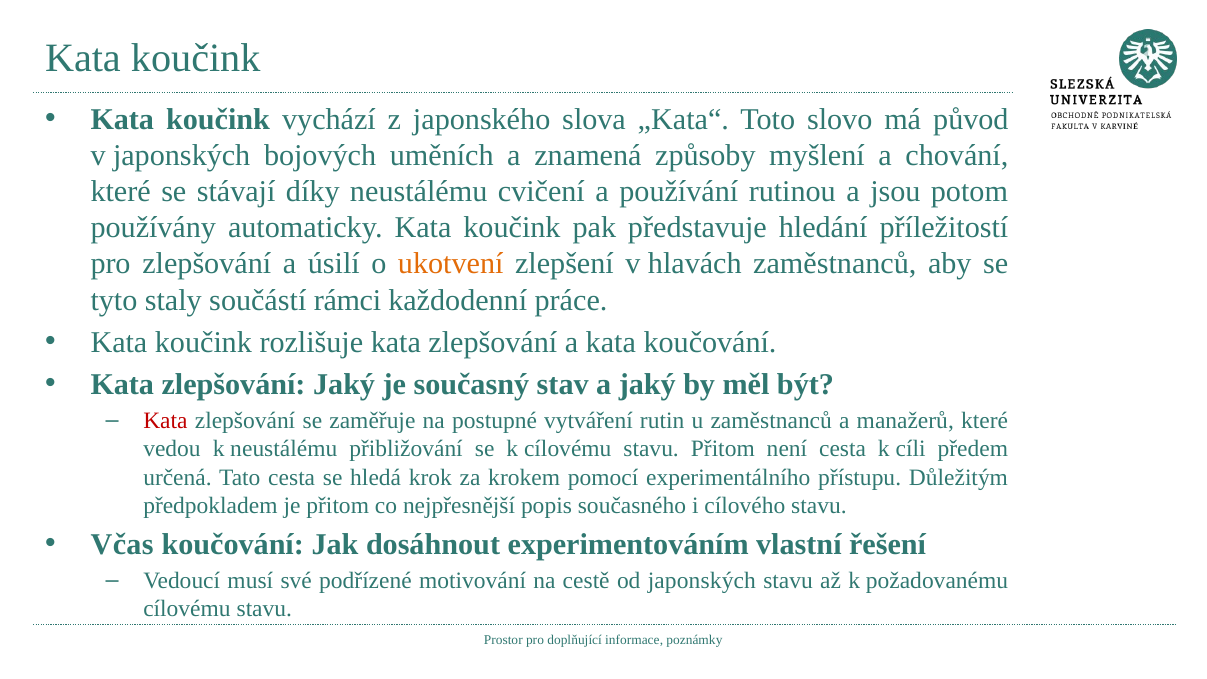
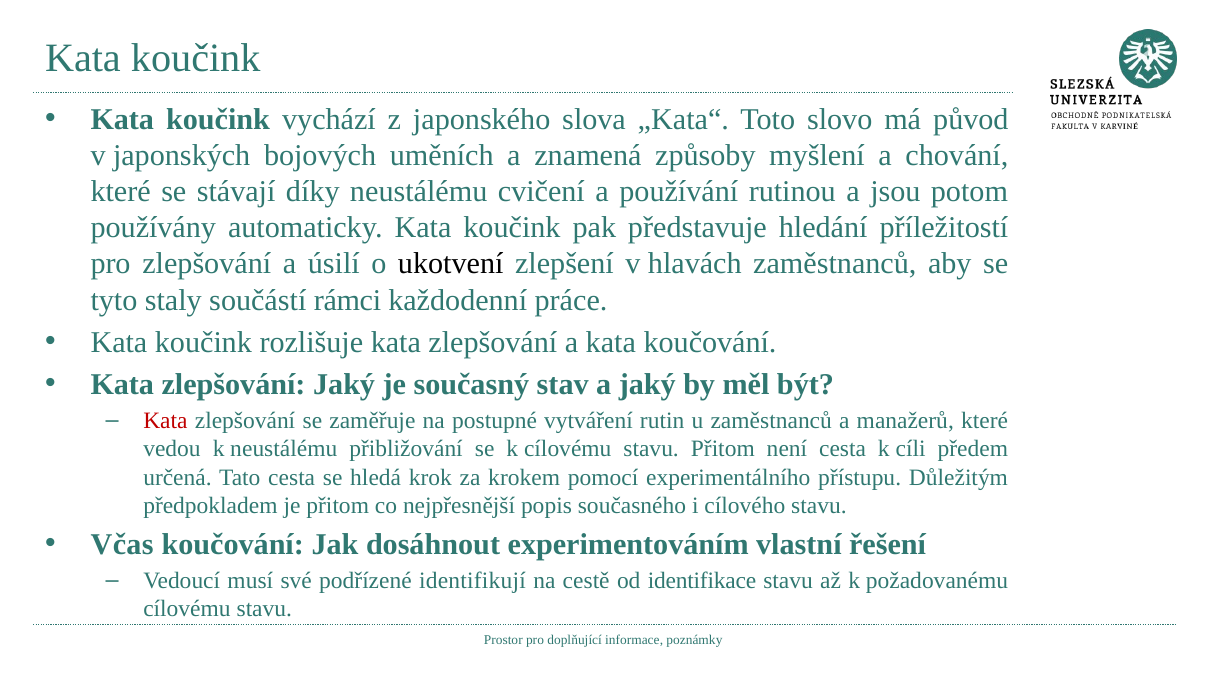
ukotvení colour: orange -> black (451, 264)
motivování: motivování -> identifikují (472, 581)
od japonských: japonských -> identifikace (702, 581)
